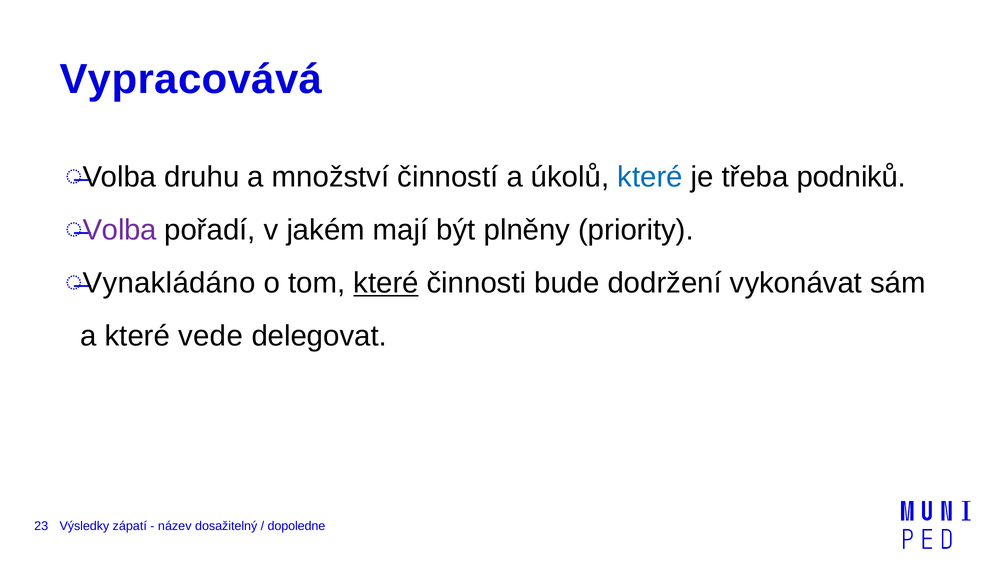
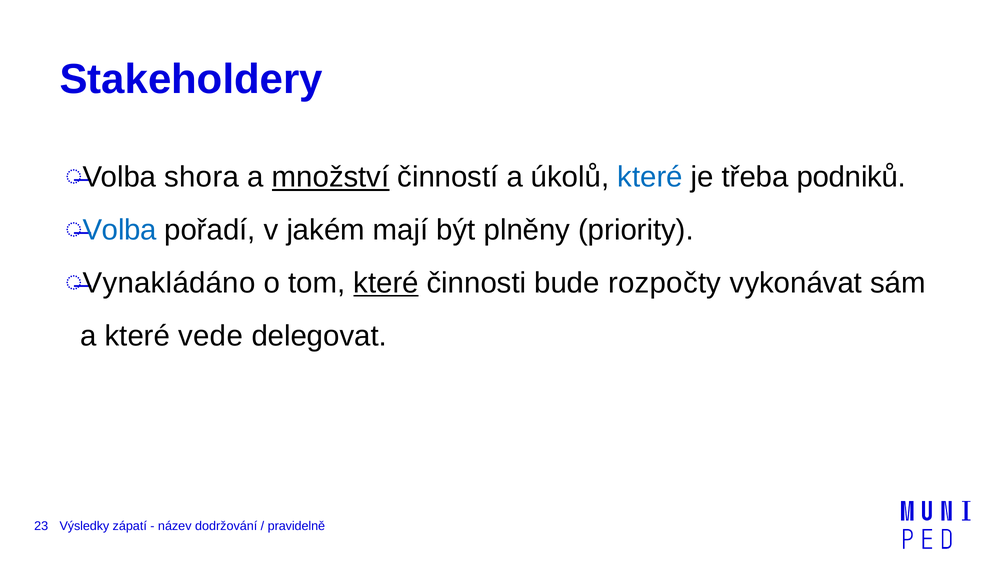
Vypracovává: Vypracovává -> Stakeholdery (191, 79)
druhu: druhu -> shora (202, 177)
množství underline: none -> present (331, 177)
Volba colour: purple -> blue (120, 230)
dodržení: dodržení -> rozpočty (665, 283)
dosažitelný: dosažitelný -> dodržování (226, 526)
dopoledne: dopoledne -> pravidelně (296, 526)
